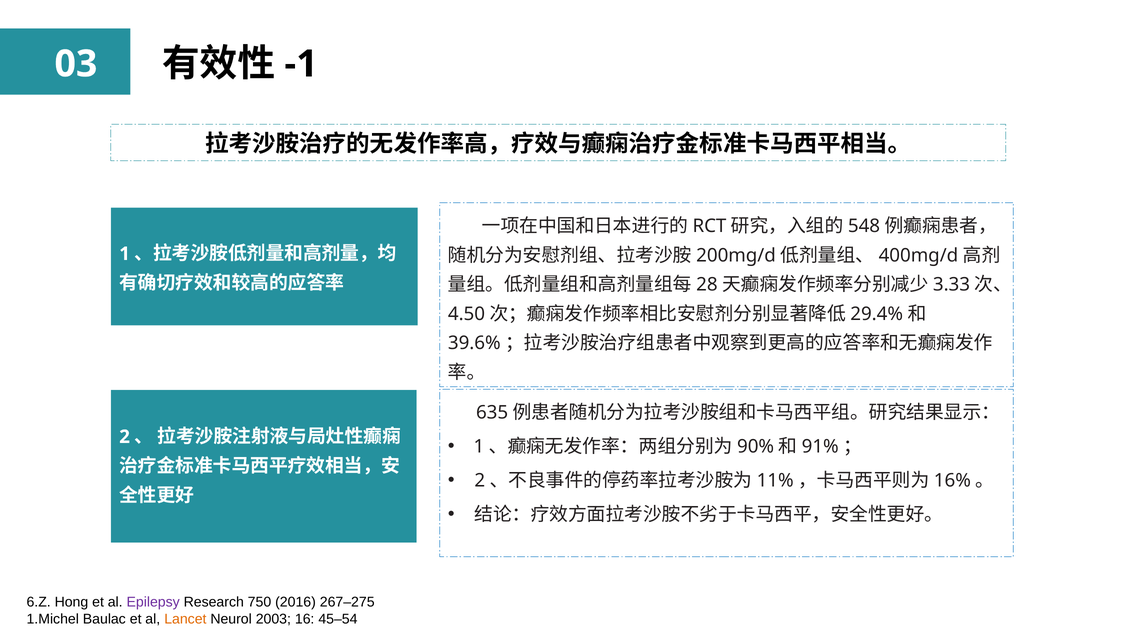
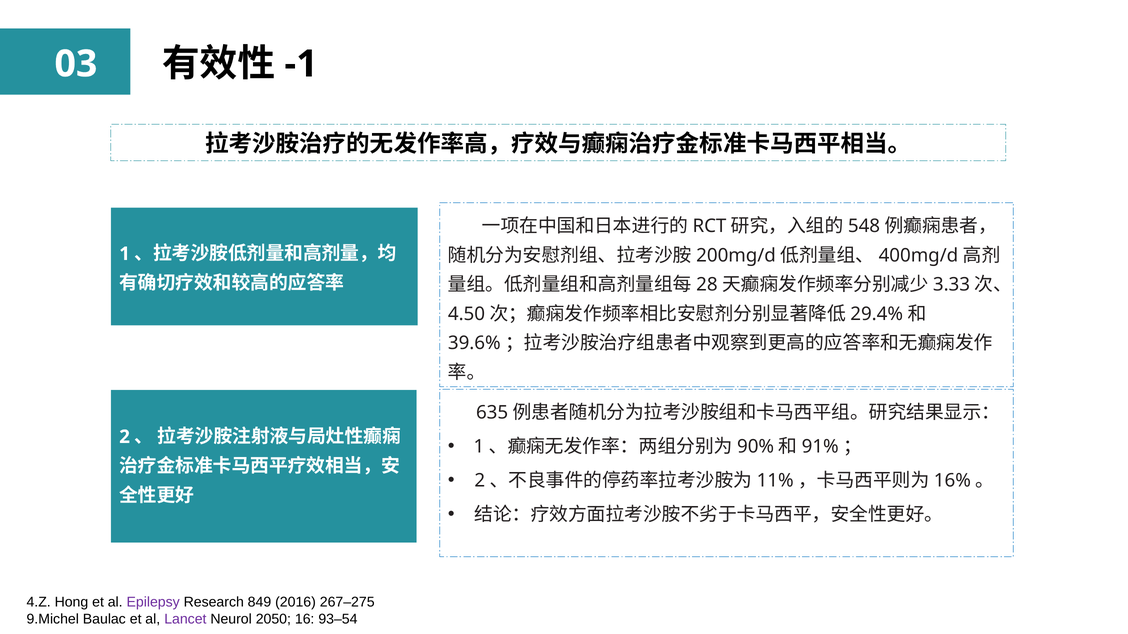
6.Z: 6.Z -> 4.Z (39, 603)
750: 750 -> 849 (260, 603)
1.Michel: 1.Michel -> 9.Michel (53, 620)
Lancet colour: orange -> purple (185, 620)
2003: 2003 -> 2050 (273, 620)
45–54: 45–54 -> 93–54 (338, 620)
